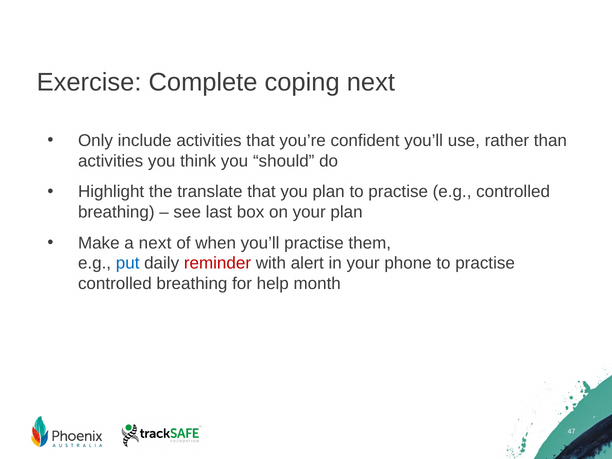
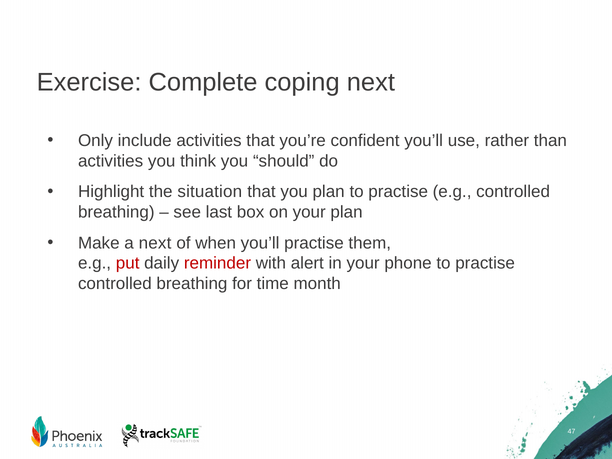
translate: translate -> situation (210, 192)
put colour: blue -> red (128, 263)
help: help -> time (273, 284)
